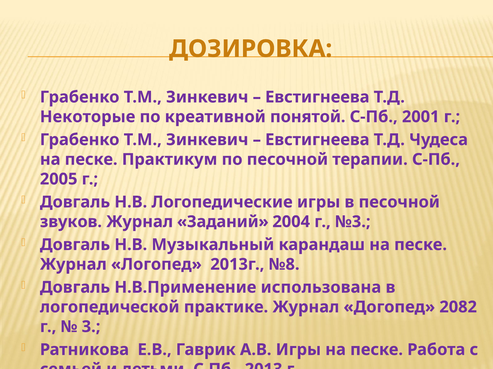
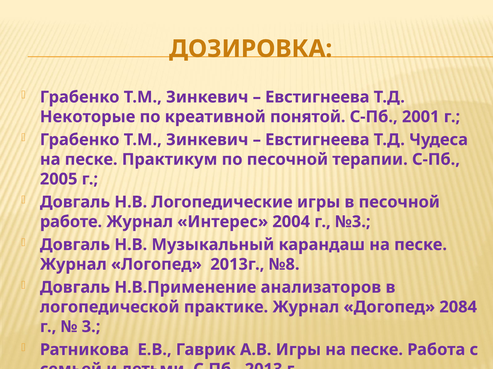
звуков: звуков -> работе (71, 222)
Заданий: Заданий -> Интерес (223, 222)
использована: использована -> анализаторов (321, 288)
2082: 2082 -> 2084 (458, 308)
